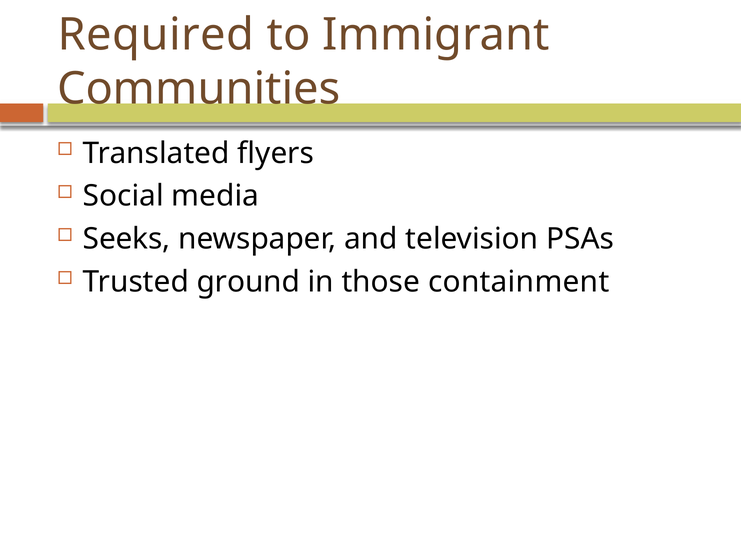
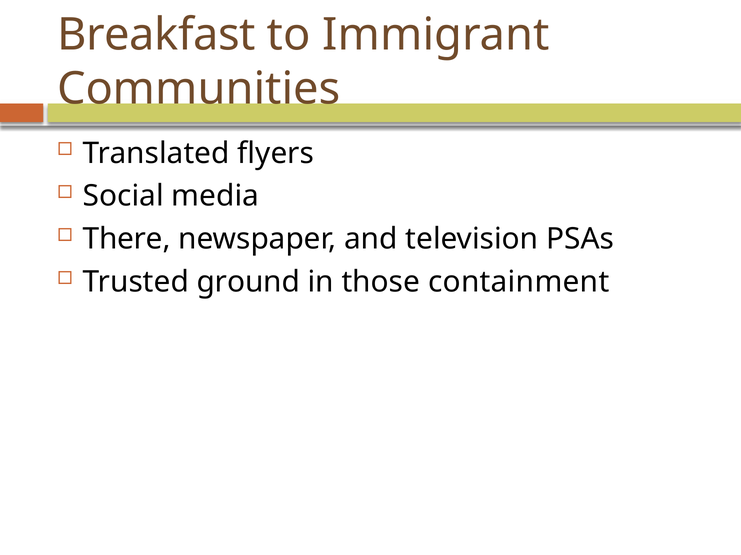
Required: Required -> Breakfast (156, 35)
Seeks: Seeks -> There (127, 239)
